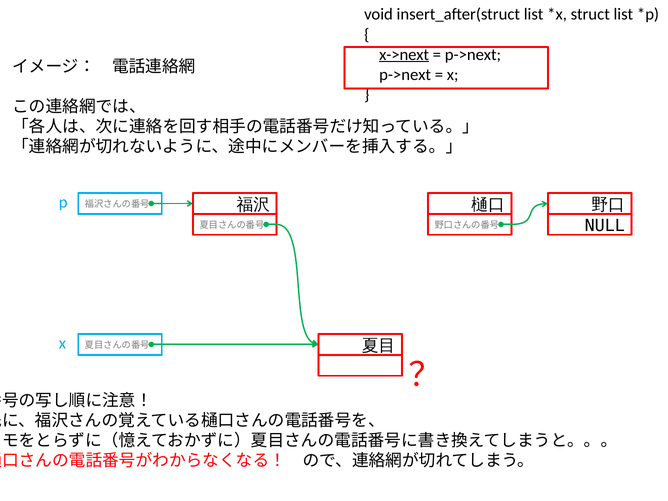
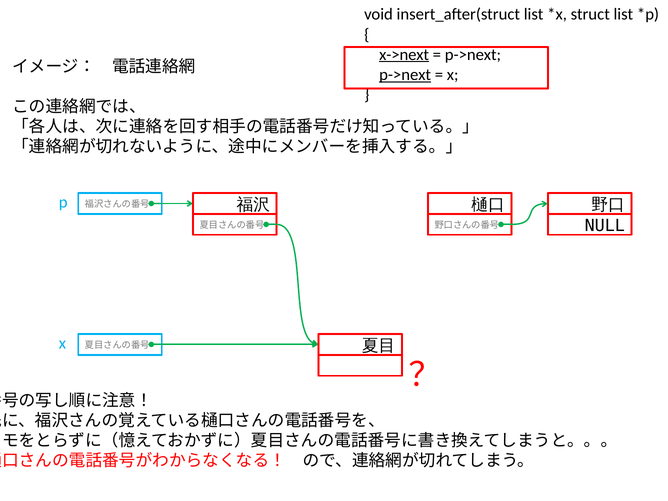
p->next underline: none -> present (405, 75)
